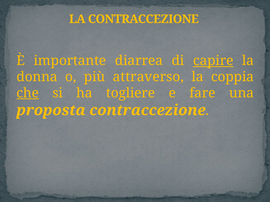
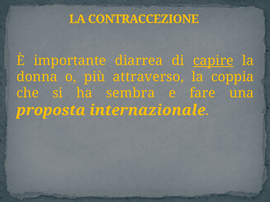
che underline: present -> none (28, 93)
togliere: togliere -> sembra (131, 93)
proposta contraccezione: contraccezione -> internazionale (147, 110)
